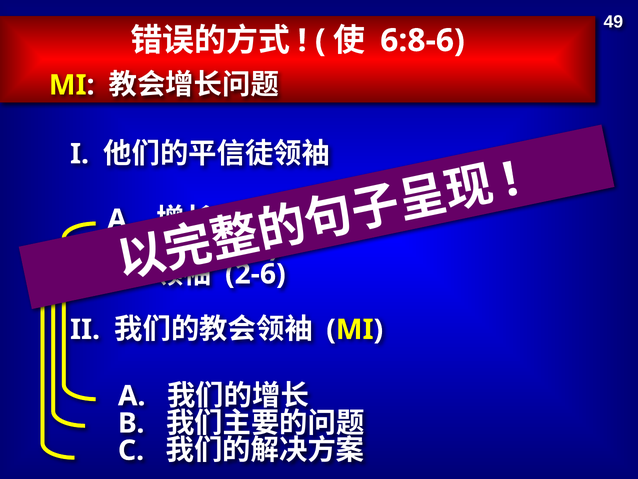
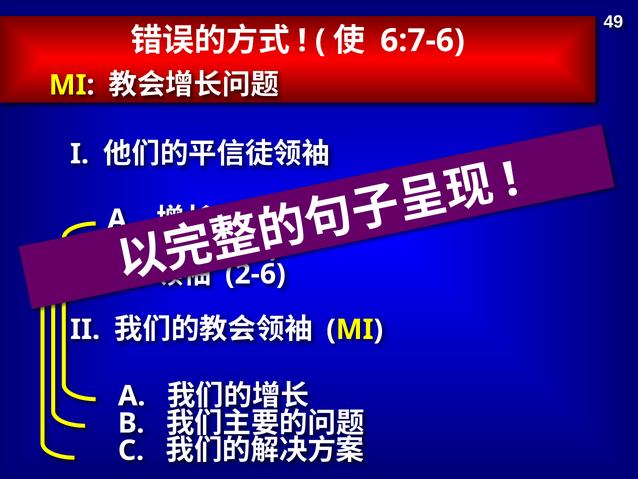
6:8-6: 6:8-6 -> 6:7-6 (422, 41)
